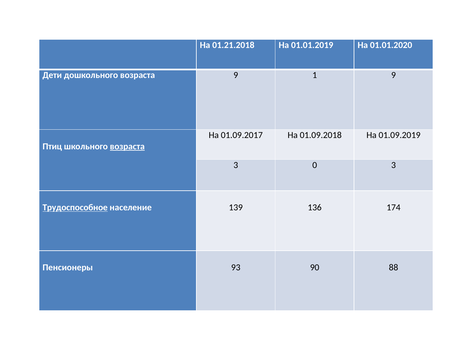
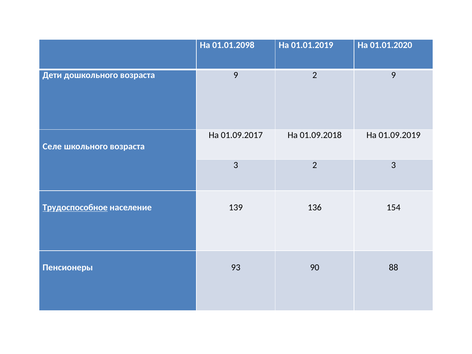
01.21.2018: 01.21.2018 -> 01.01.2098 (233, 45)
9 1: 1 -> 2 (315, 75)
Птиц: Птиц -> Селе (52, 146)
возраста underline: present -> none (127, 146)
3 0: 0 -> 2 (315, 165)
174: 174 -> 154 (394, 208)
